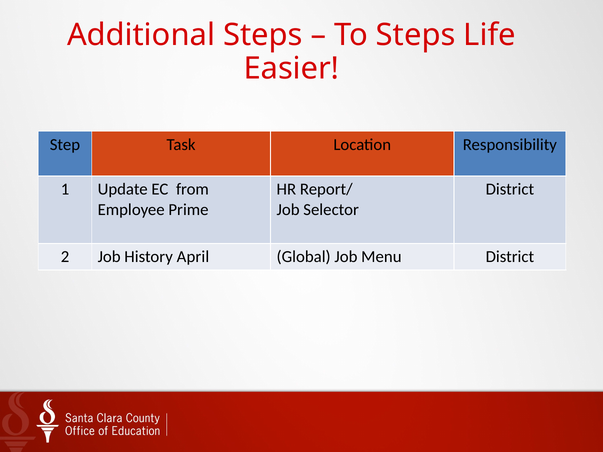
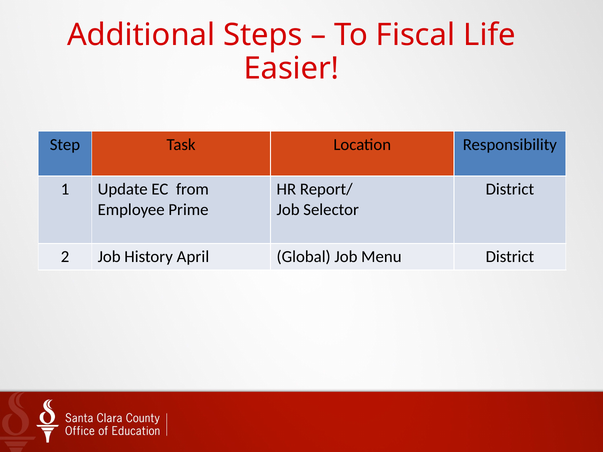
To Steps: Steps -> Fiscal (416, 35)
